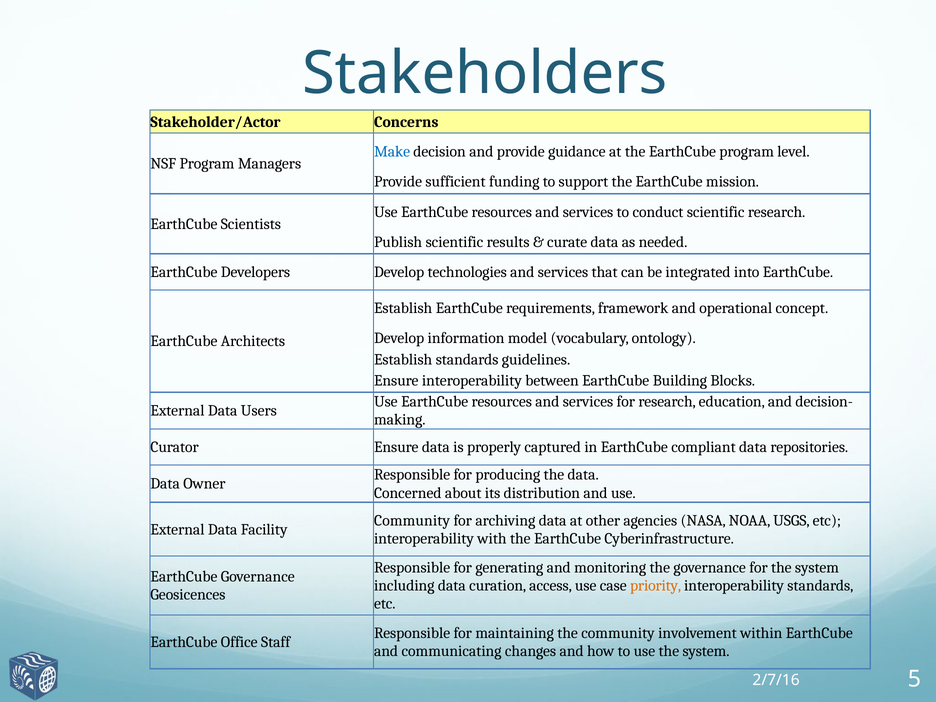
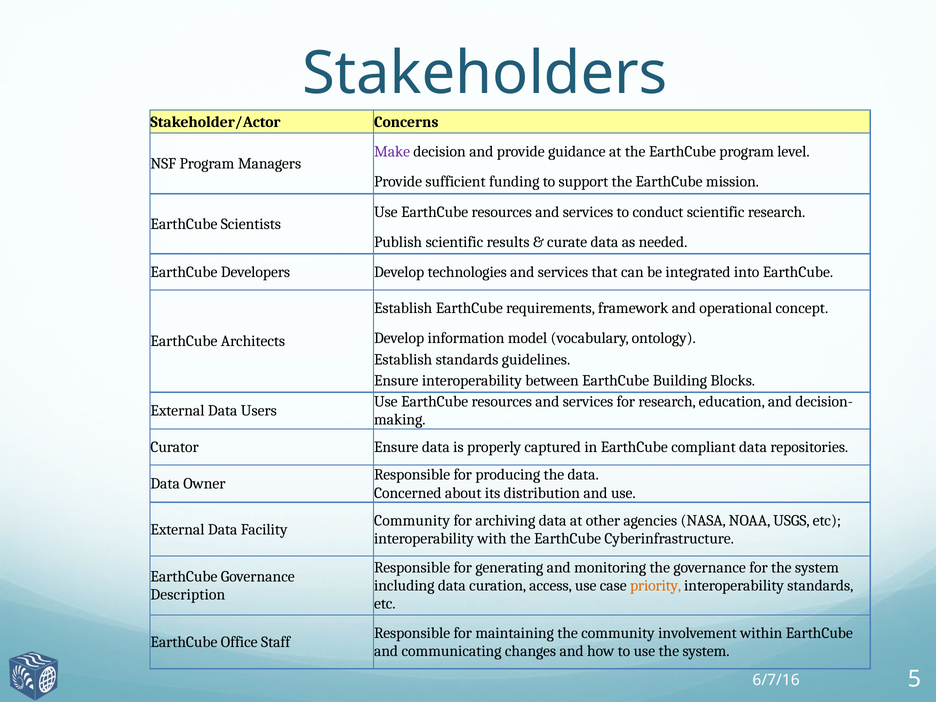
Make colour: blue -> purple (392, 151)
Geosicences: Geosicences -> Description (188, 595)
2/7/16: 2/7/16 -> 6/7/16 (776, 680)
